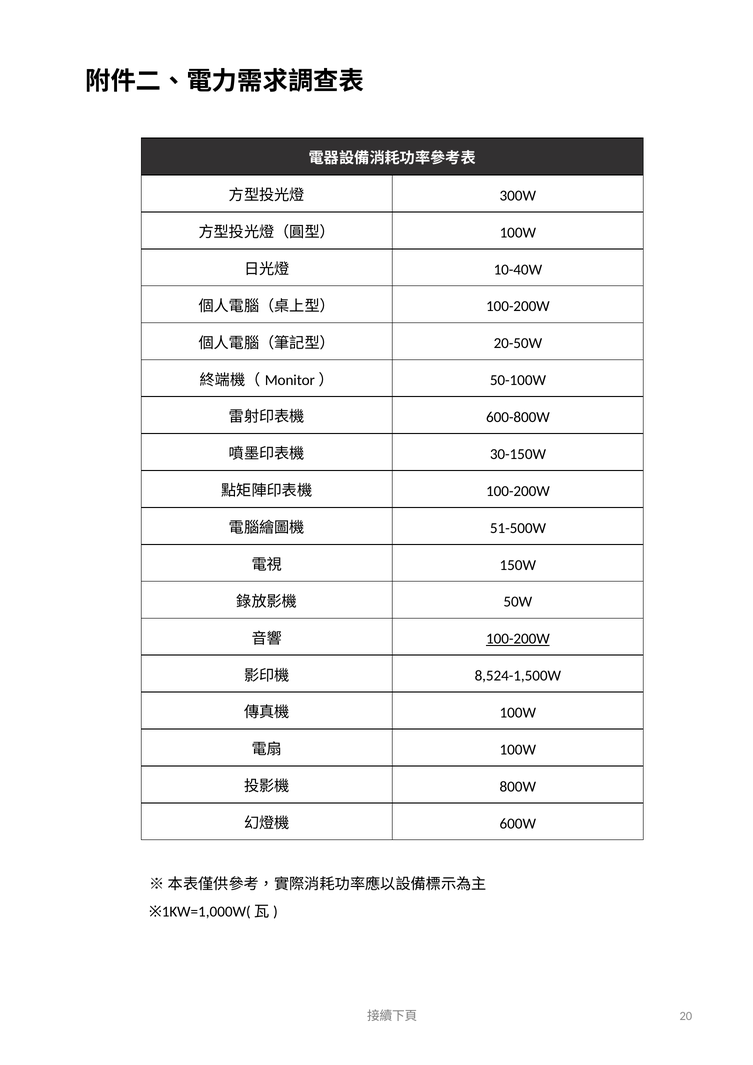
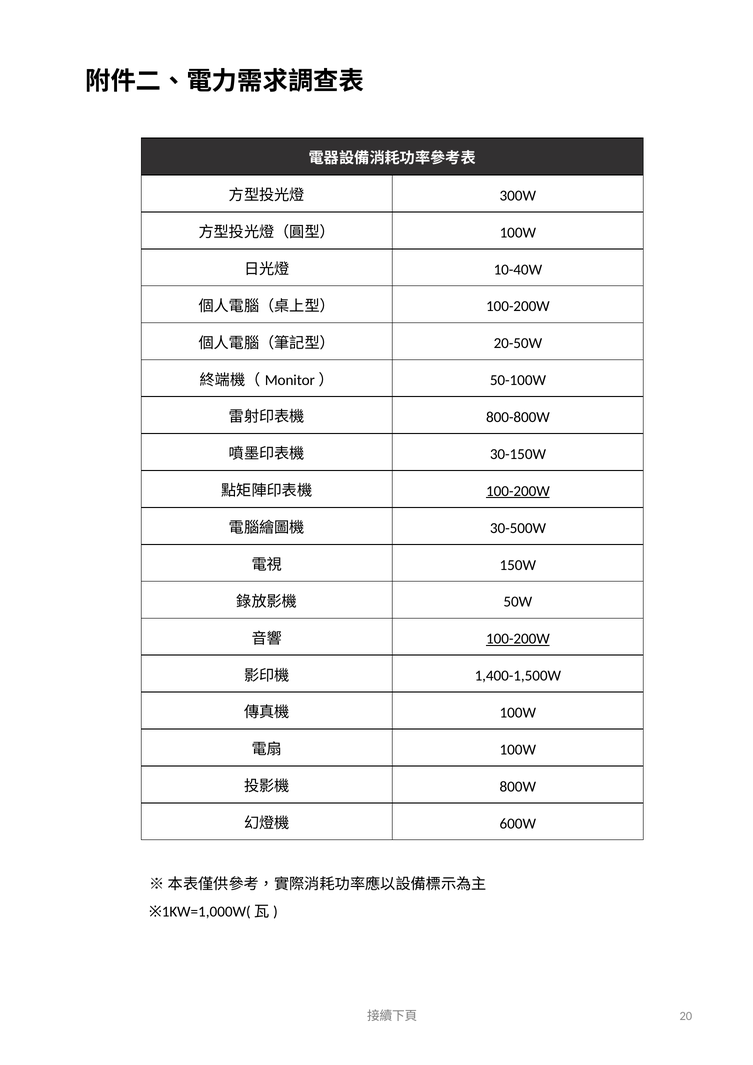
600-800W: 600-800W -> 800-800W (518, 417)
100-200W underline: none -> present (518, 491)
51-500W: 51-500W -> 30-500W (518, 528)
8,524-1,500W: 8,524-1,500W -> 1,400-1,500W (518, 676)
